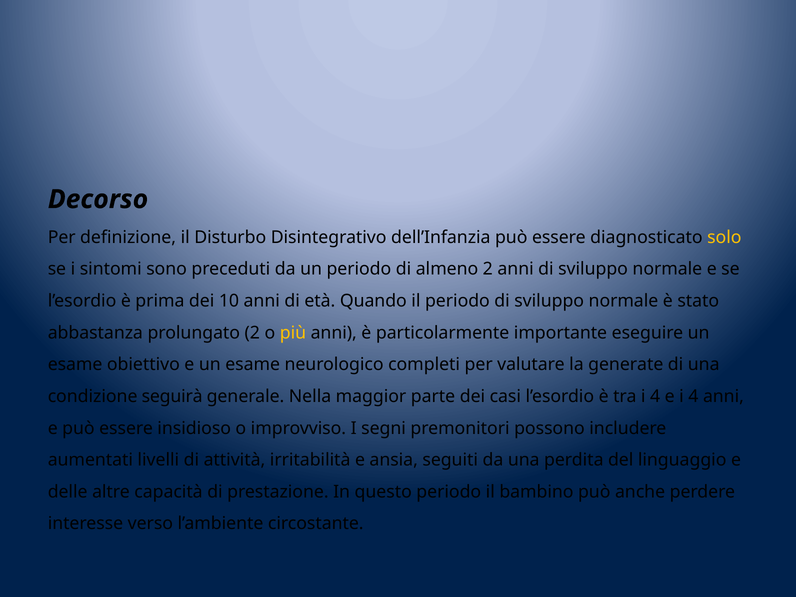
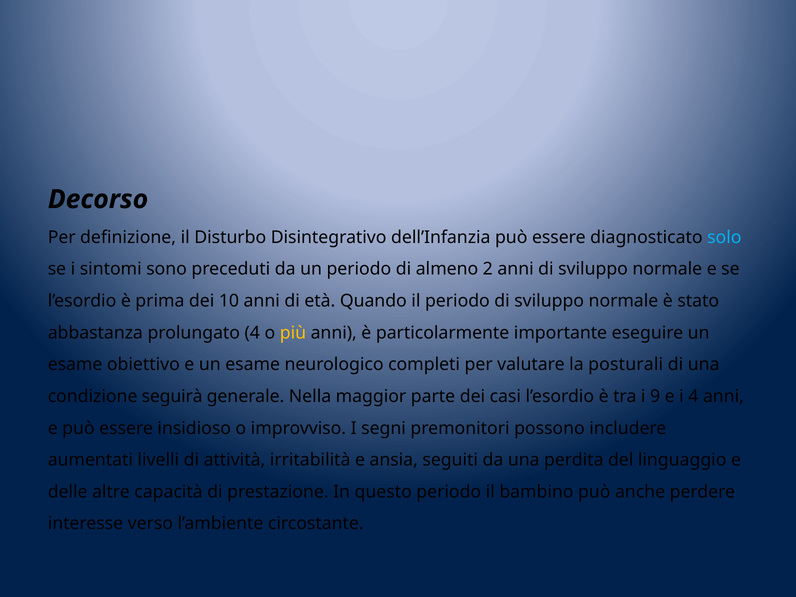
solo colour: yellow -> light blue (724, 237)
prolungato 2: 2 -> 4 (252, 333)
generate: generate -> posturali (626, 365)
tra i 4: 4 -> 9 (655, 396)
